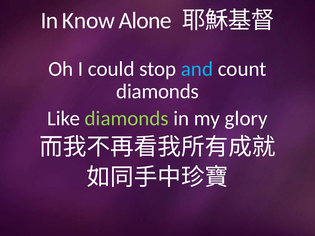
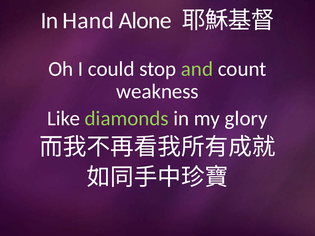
Know: Know -> Hand (88, 21)
and colour: light blue -> light green (197, 69)
diamonds: diamonds -> weakness (157, 92)
